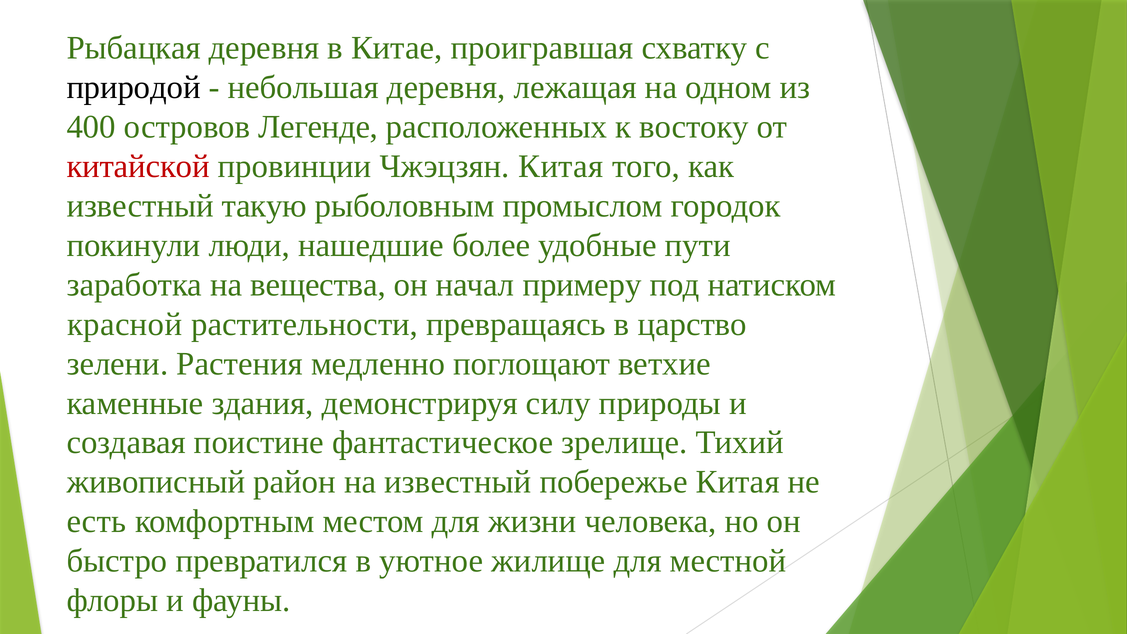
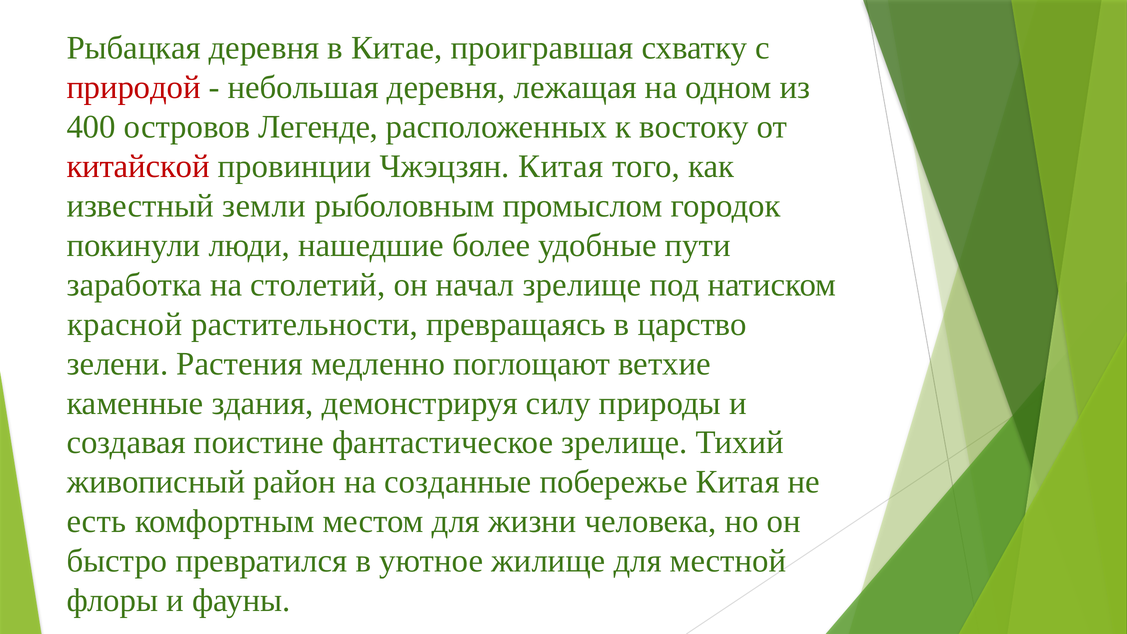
природой colour: black -> red (134, 87)
такую: такую -> земли (264, 206)
вещества: вещества -> столетий (318, 285)
начал примеру: примеру -> зрелище (582, 285)
на известный: известный -> созданные (458, 482)
